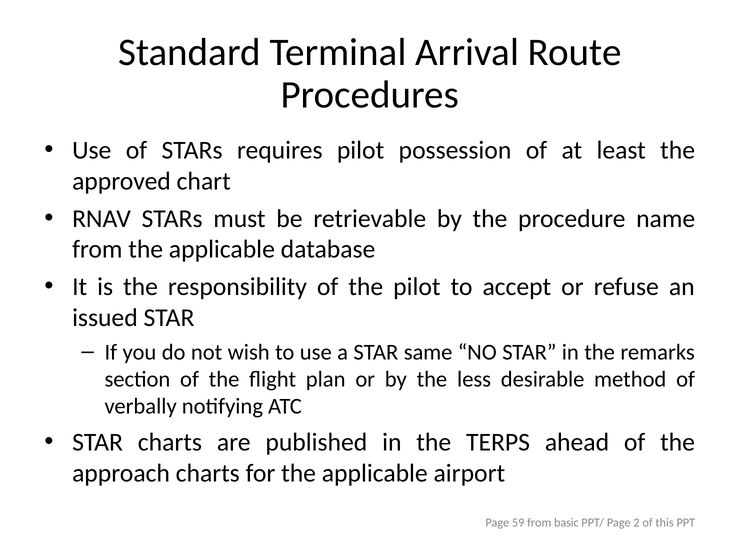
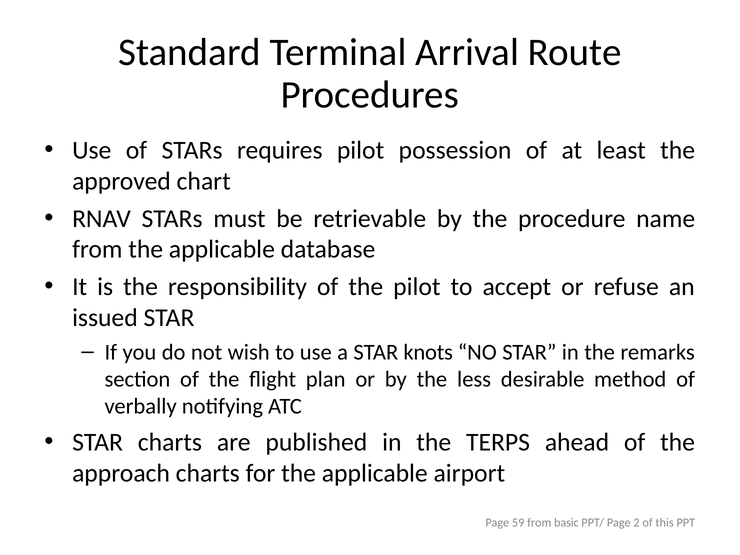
same: same -> knots (428, 352)
